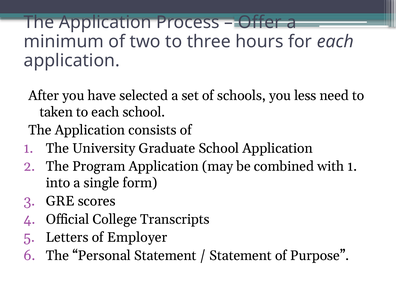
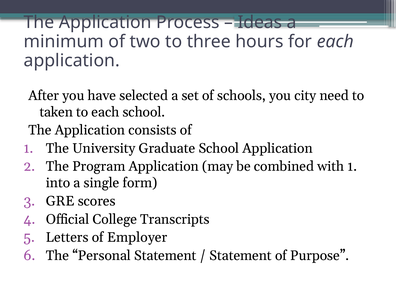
Offer: Offer -> Ideas (260, 22)
less: less -> city (305, 95)
